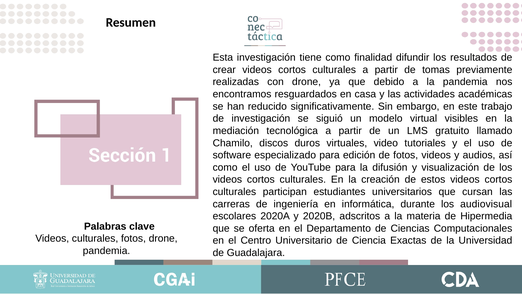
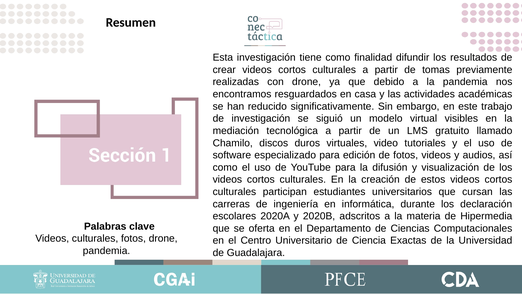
audiovisual: audiovisual -> declaración (486, 204)
